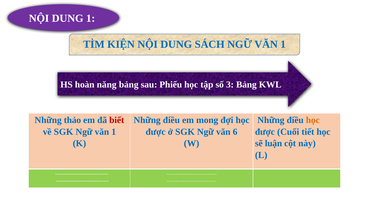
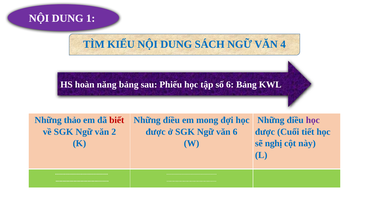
KIỆN: KIỆN -> KIỂU (121, 44)
SÁCH NGỮ VĂN 1: 1 -> 4 (283, 44)
số 3: 3 -> 6 (230, 85)
học colour: orange -> purple (313, 120)
SGK Ngữ văn 1: 1 -> 2 (114, 132)
luận: luận -> nghị (274, 144)
